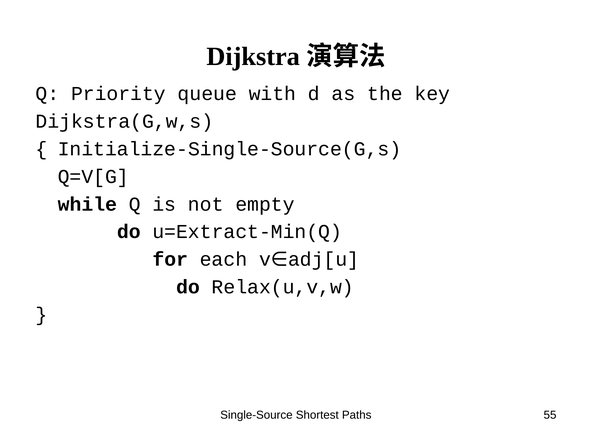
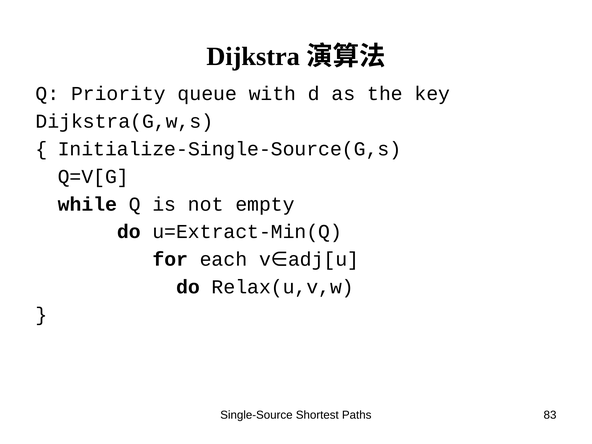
55: 55 -> 83 (550, 415)
